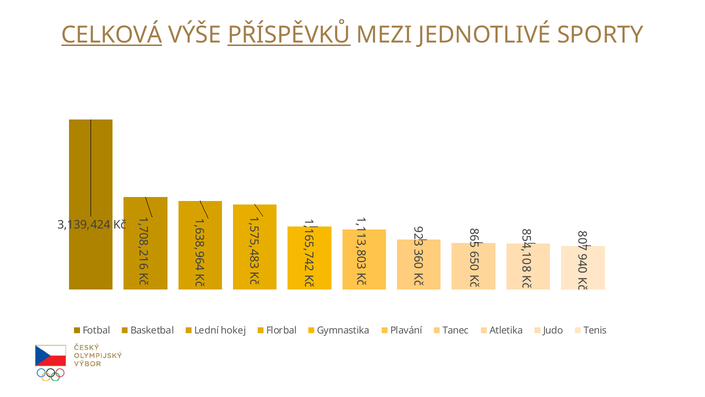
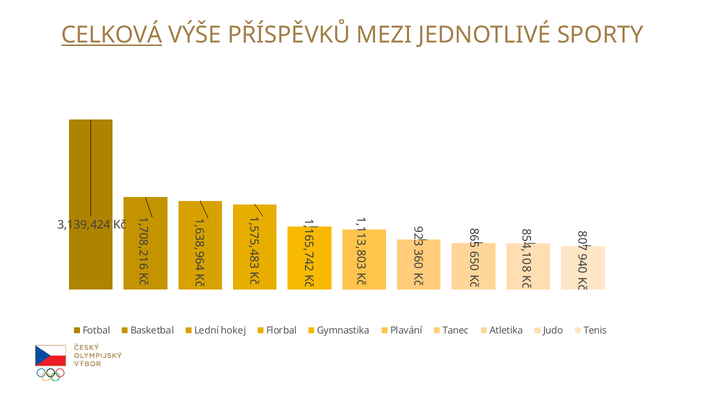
PŘÍSPĚVKŮ underline: present -> none (289, 35)
